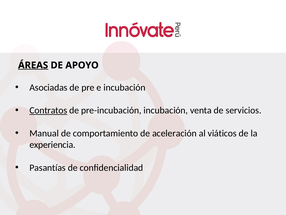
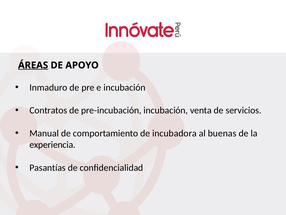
Asociadas: Asociadas -> Inmaduro (48, 87)
Contratos underline: present -> none (48, 110)
aceleración: aceleración -> incubadora (174, 133)
viáticos: viáticos -> buenas (222, 133)
